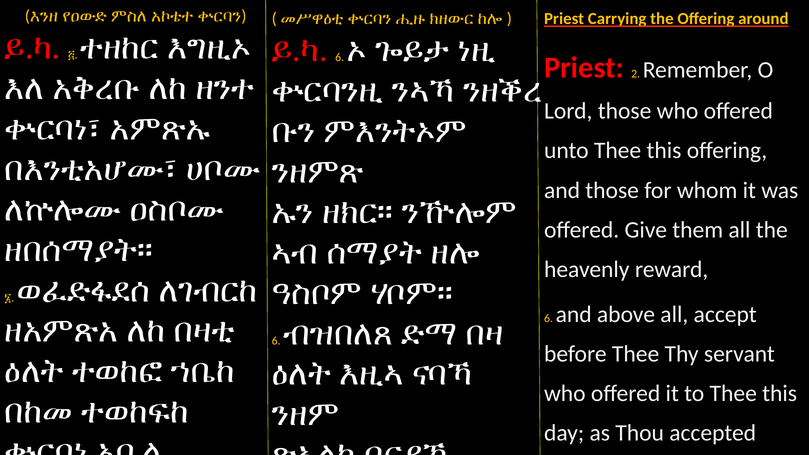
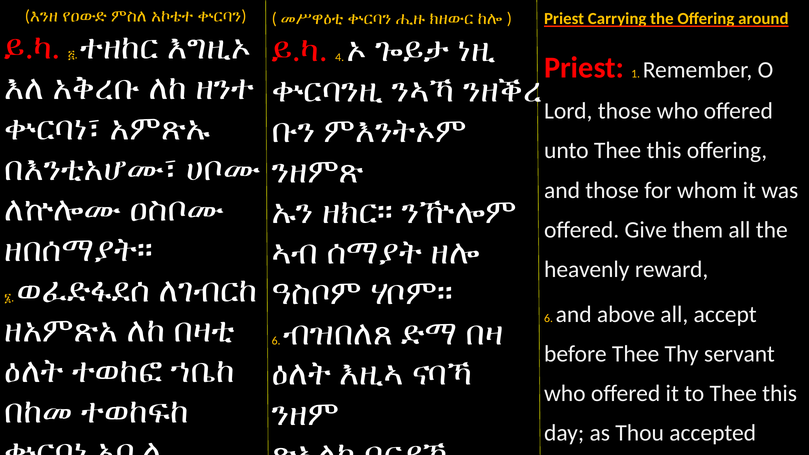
ይ.ካ 6: 6 -> 4 (340, 58)
2: 2 -> 1 (636, 74)
